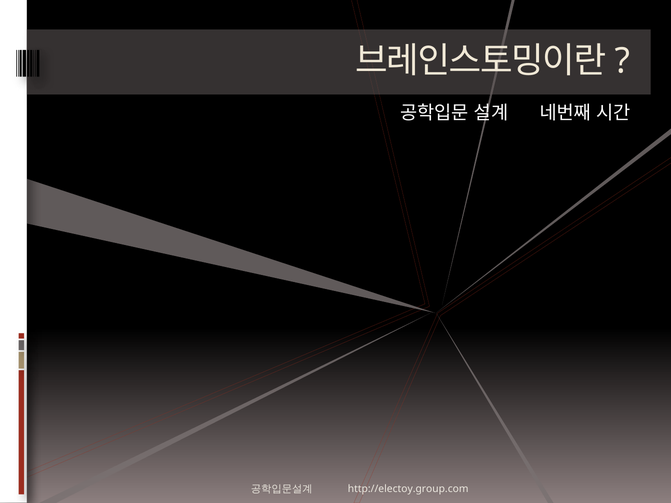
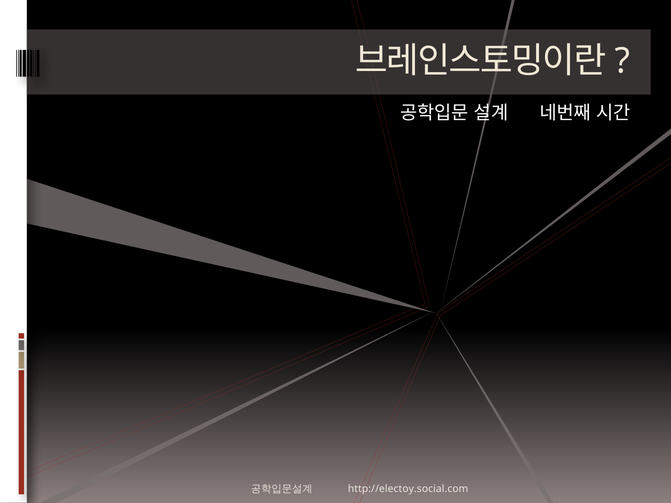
http://electoy.group.com: http://electoy.group.com -> http://electoy.social.com (408, 489)
